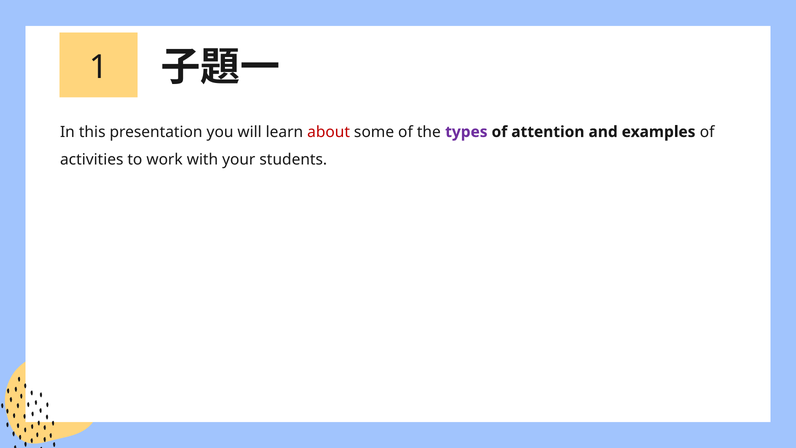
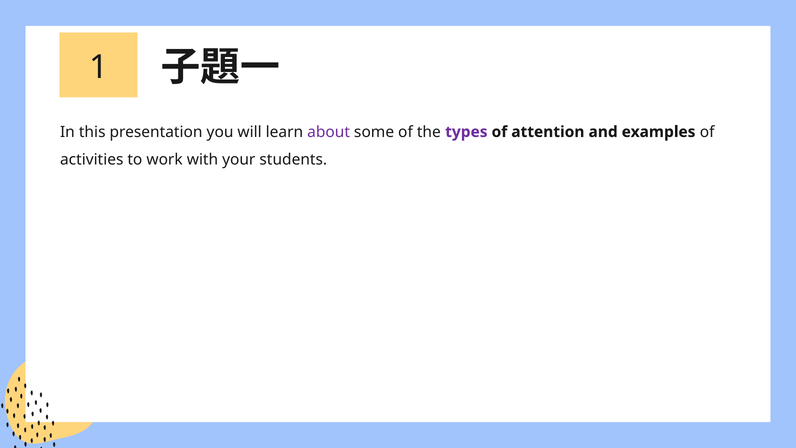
about colour: red -> purple (329, 132)
